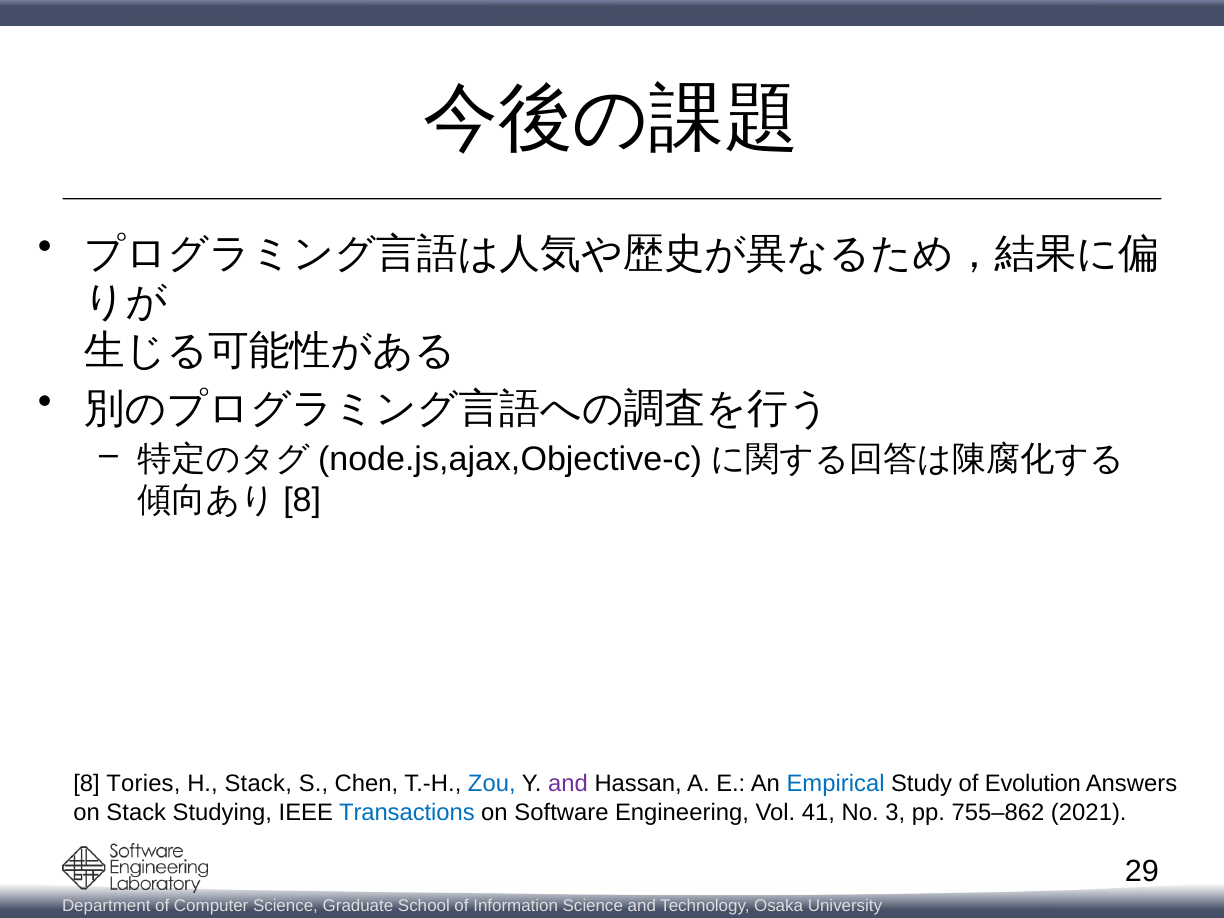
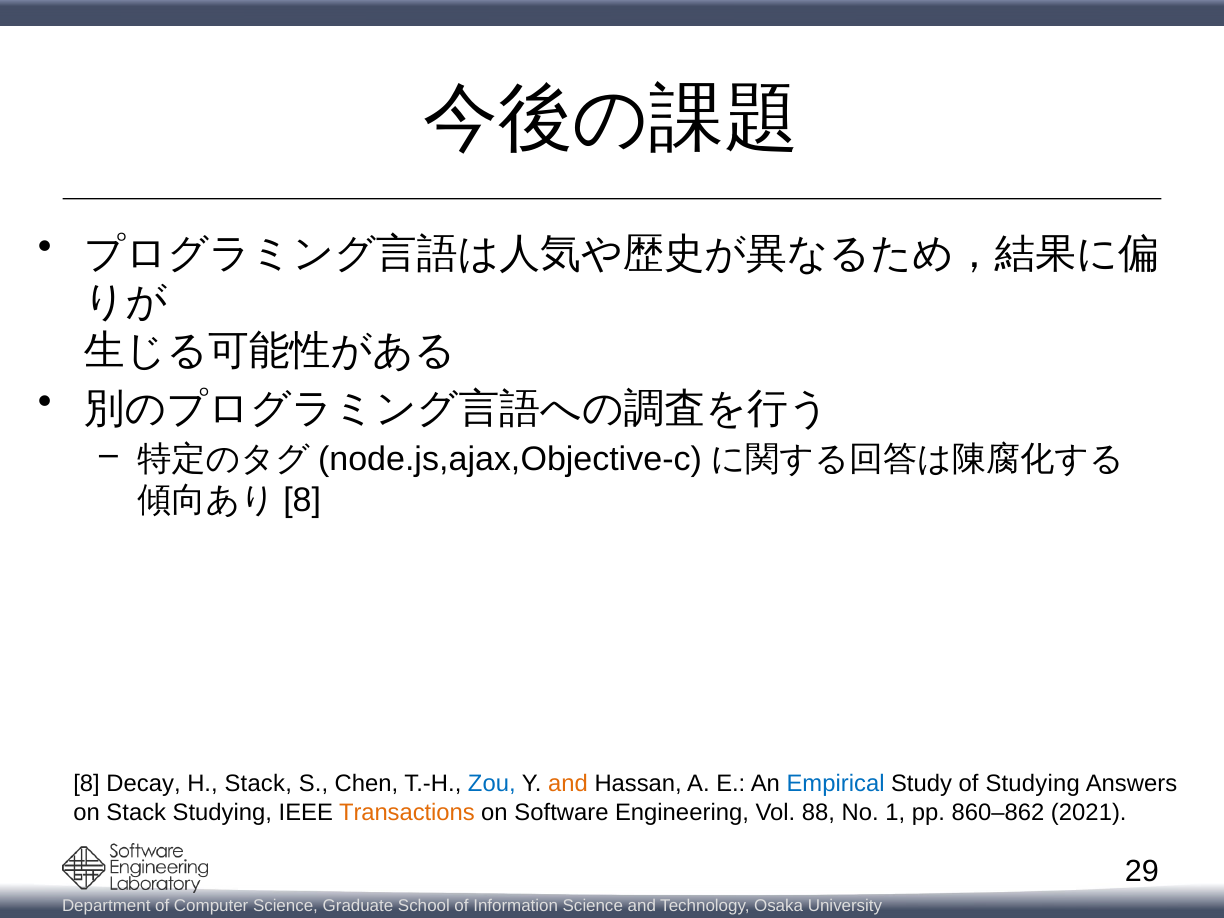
Tories: Tories -> Decay (144, 784)
and colour: purple -> orange (568, 784)
of Evolution: Evolution -> Studying (1033, 784)
Transactions colour: blue -> orange (407, 813)
41: 41 -> 88 (818, 813)
3: 3 -> 1 (895, 813)
755–862: 755–862 -> 860–862 (998, 813)
